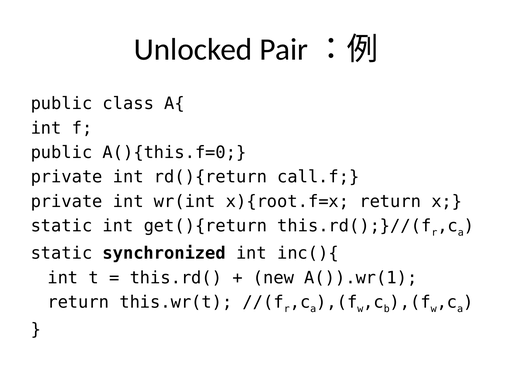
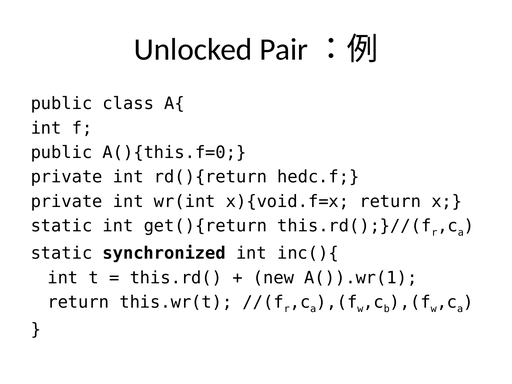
call.f: call.f -> hedc.f (318, 177)
x){root.f=x: x){root.f=x -> x){void.f=x (288, 201)
